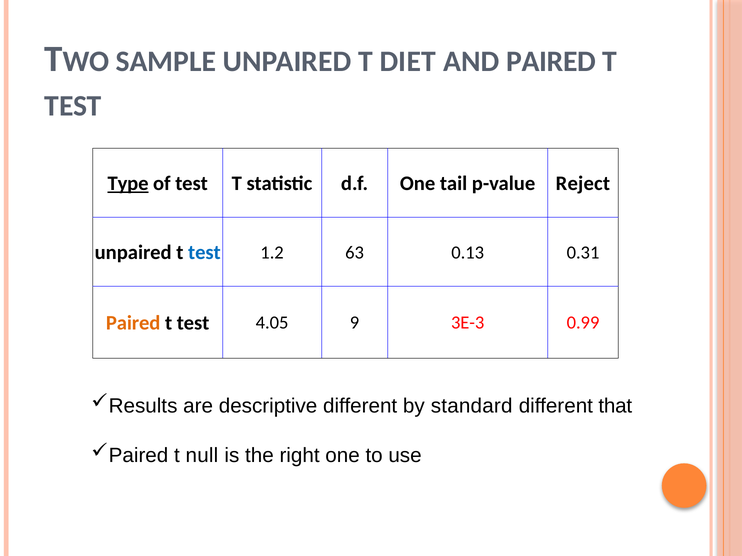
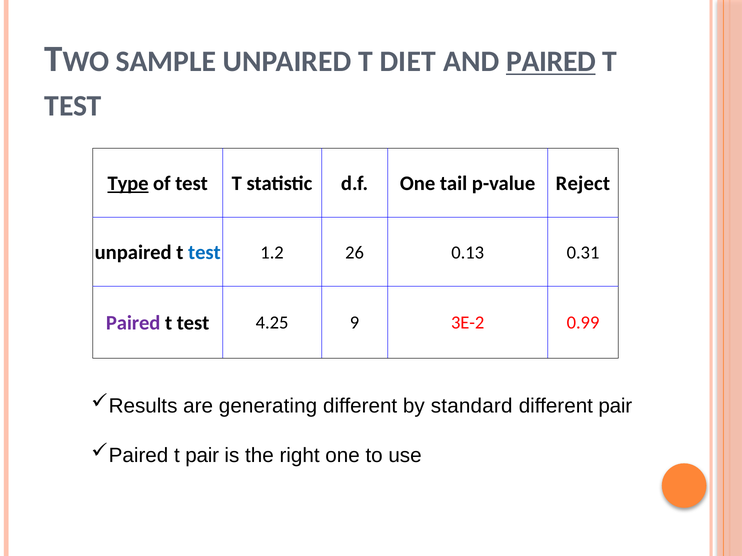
PAIRED underline: none -> present (551, 62)
63: 63 -> 26 (355, 253)
Paired colour: orange -> purple (133, 323)
4.05: 4.05 -> 4.25 (272, 323)
3E-3: 3E-3 -> 3E-2 (468, 323)
descriptive: descriptive -> generating (268, 406)
different that: that -> pair (615, 406)
t null: null -> pair (202, 456)
